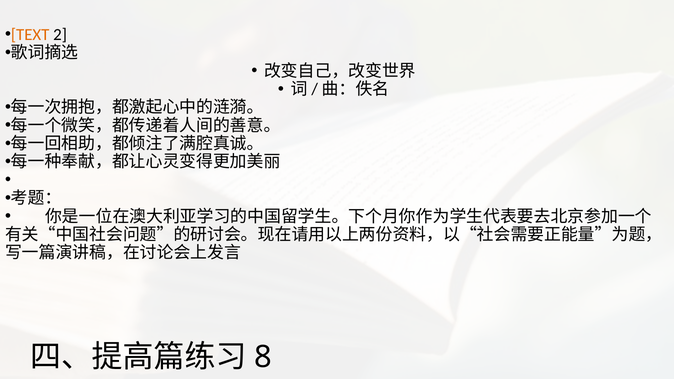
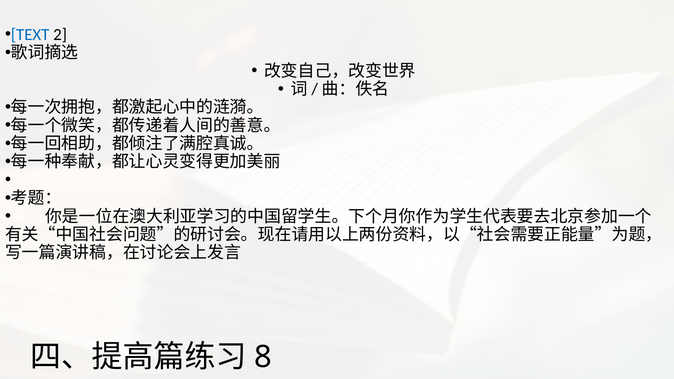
TEXT colour: orange -> blue (30, 35)
